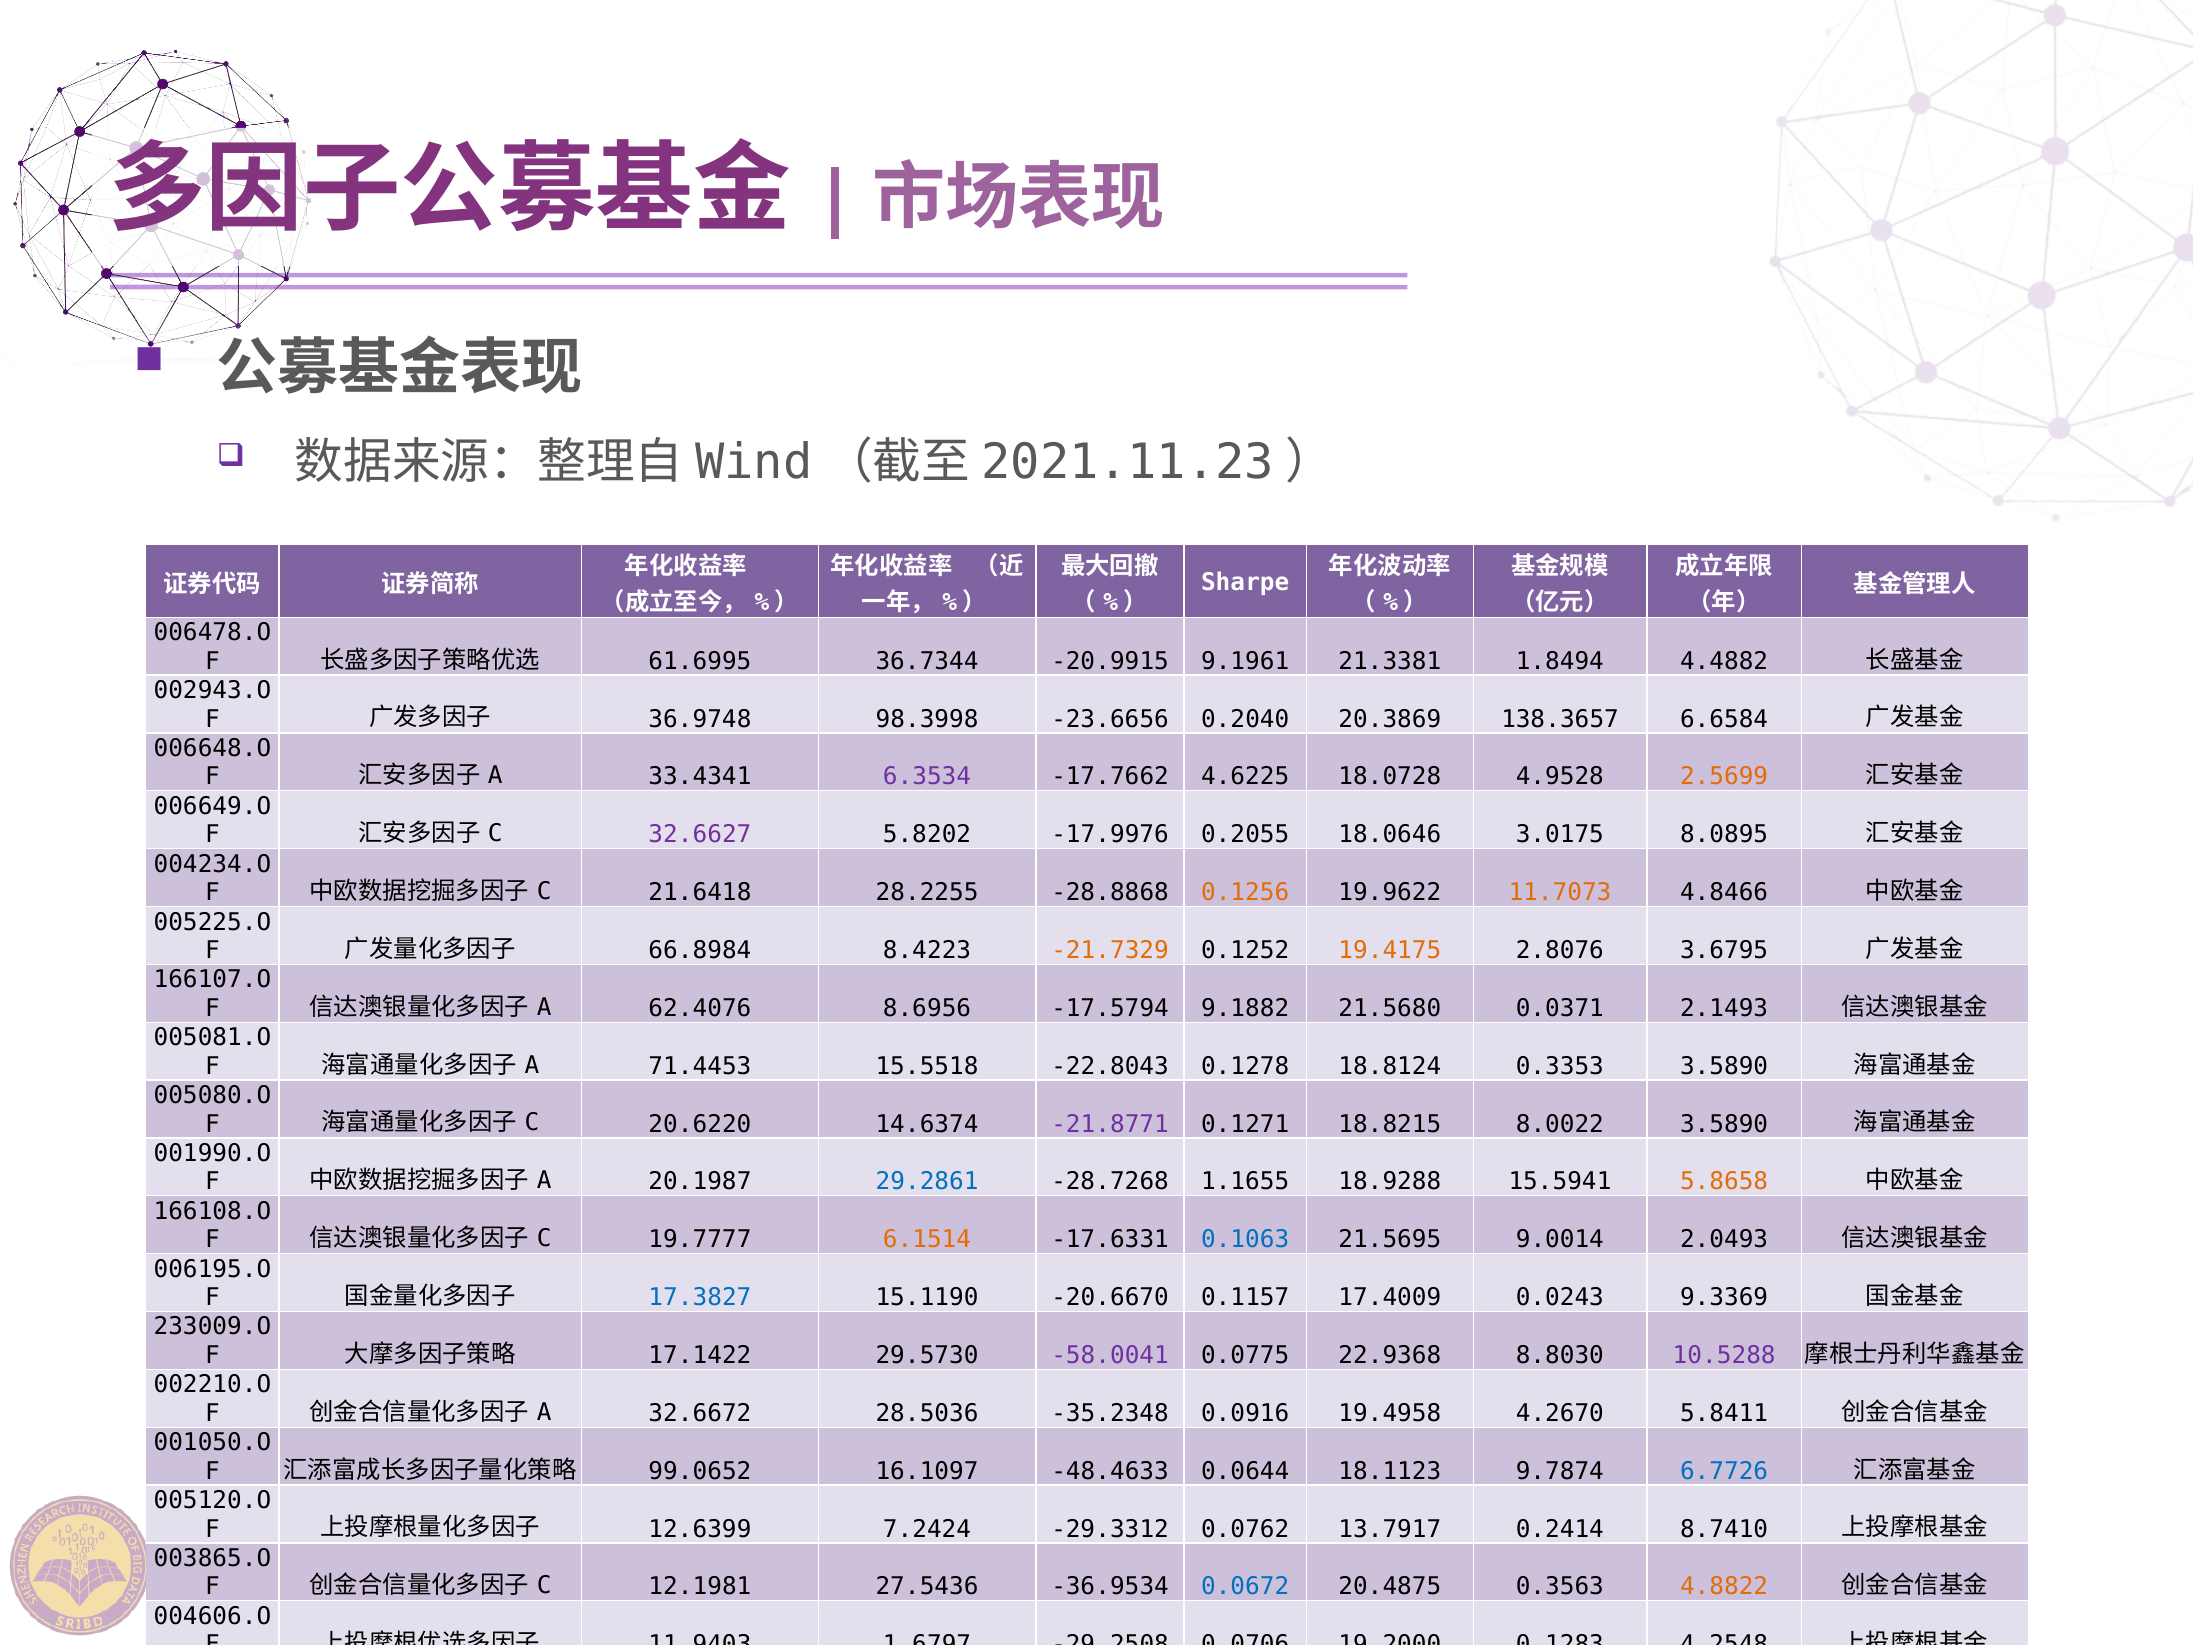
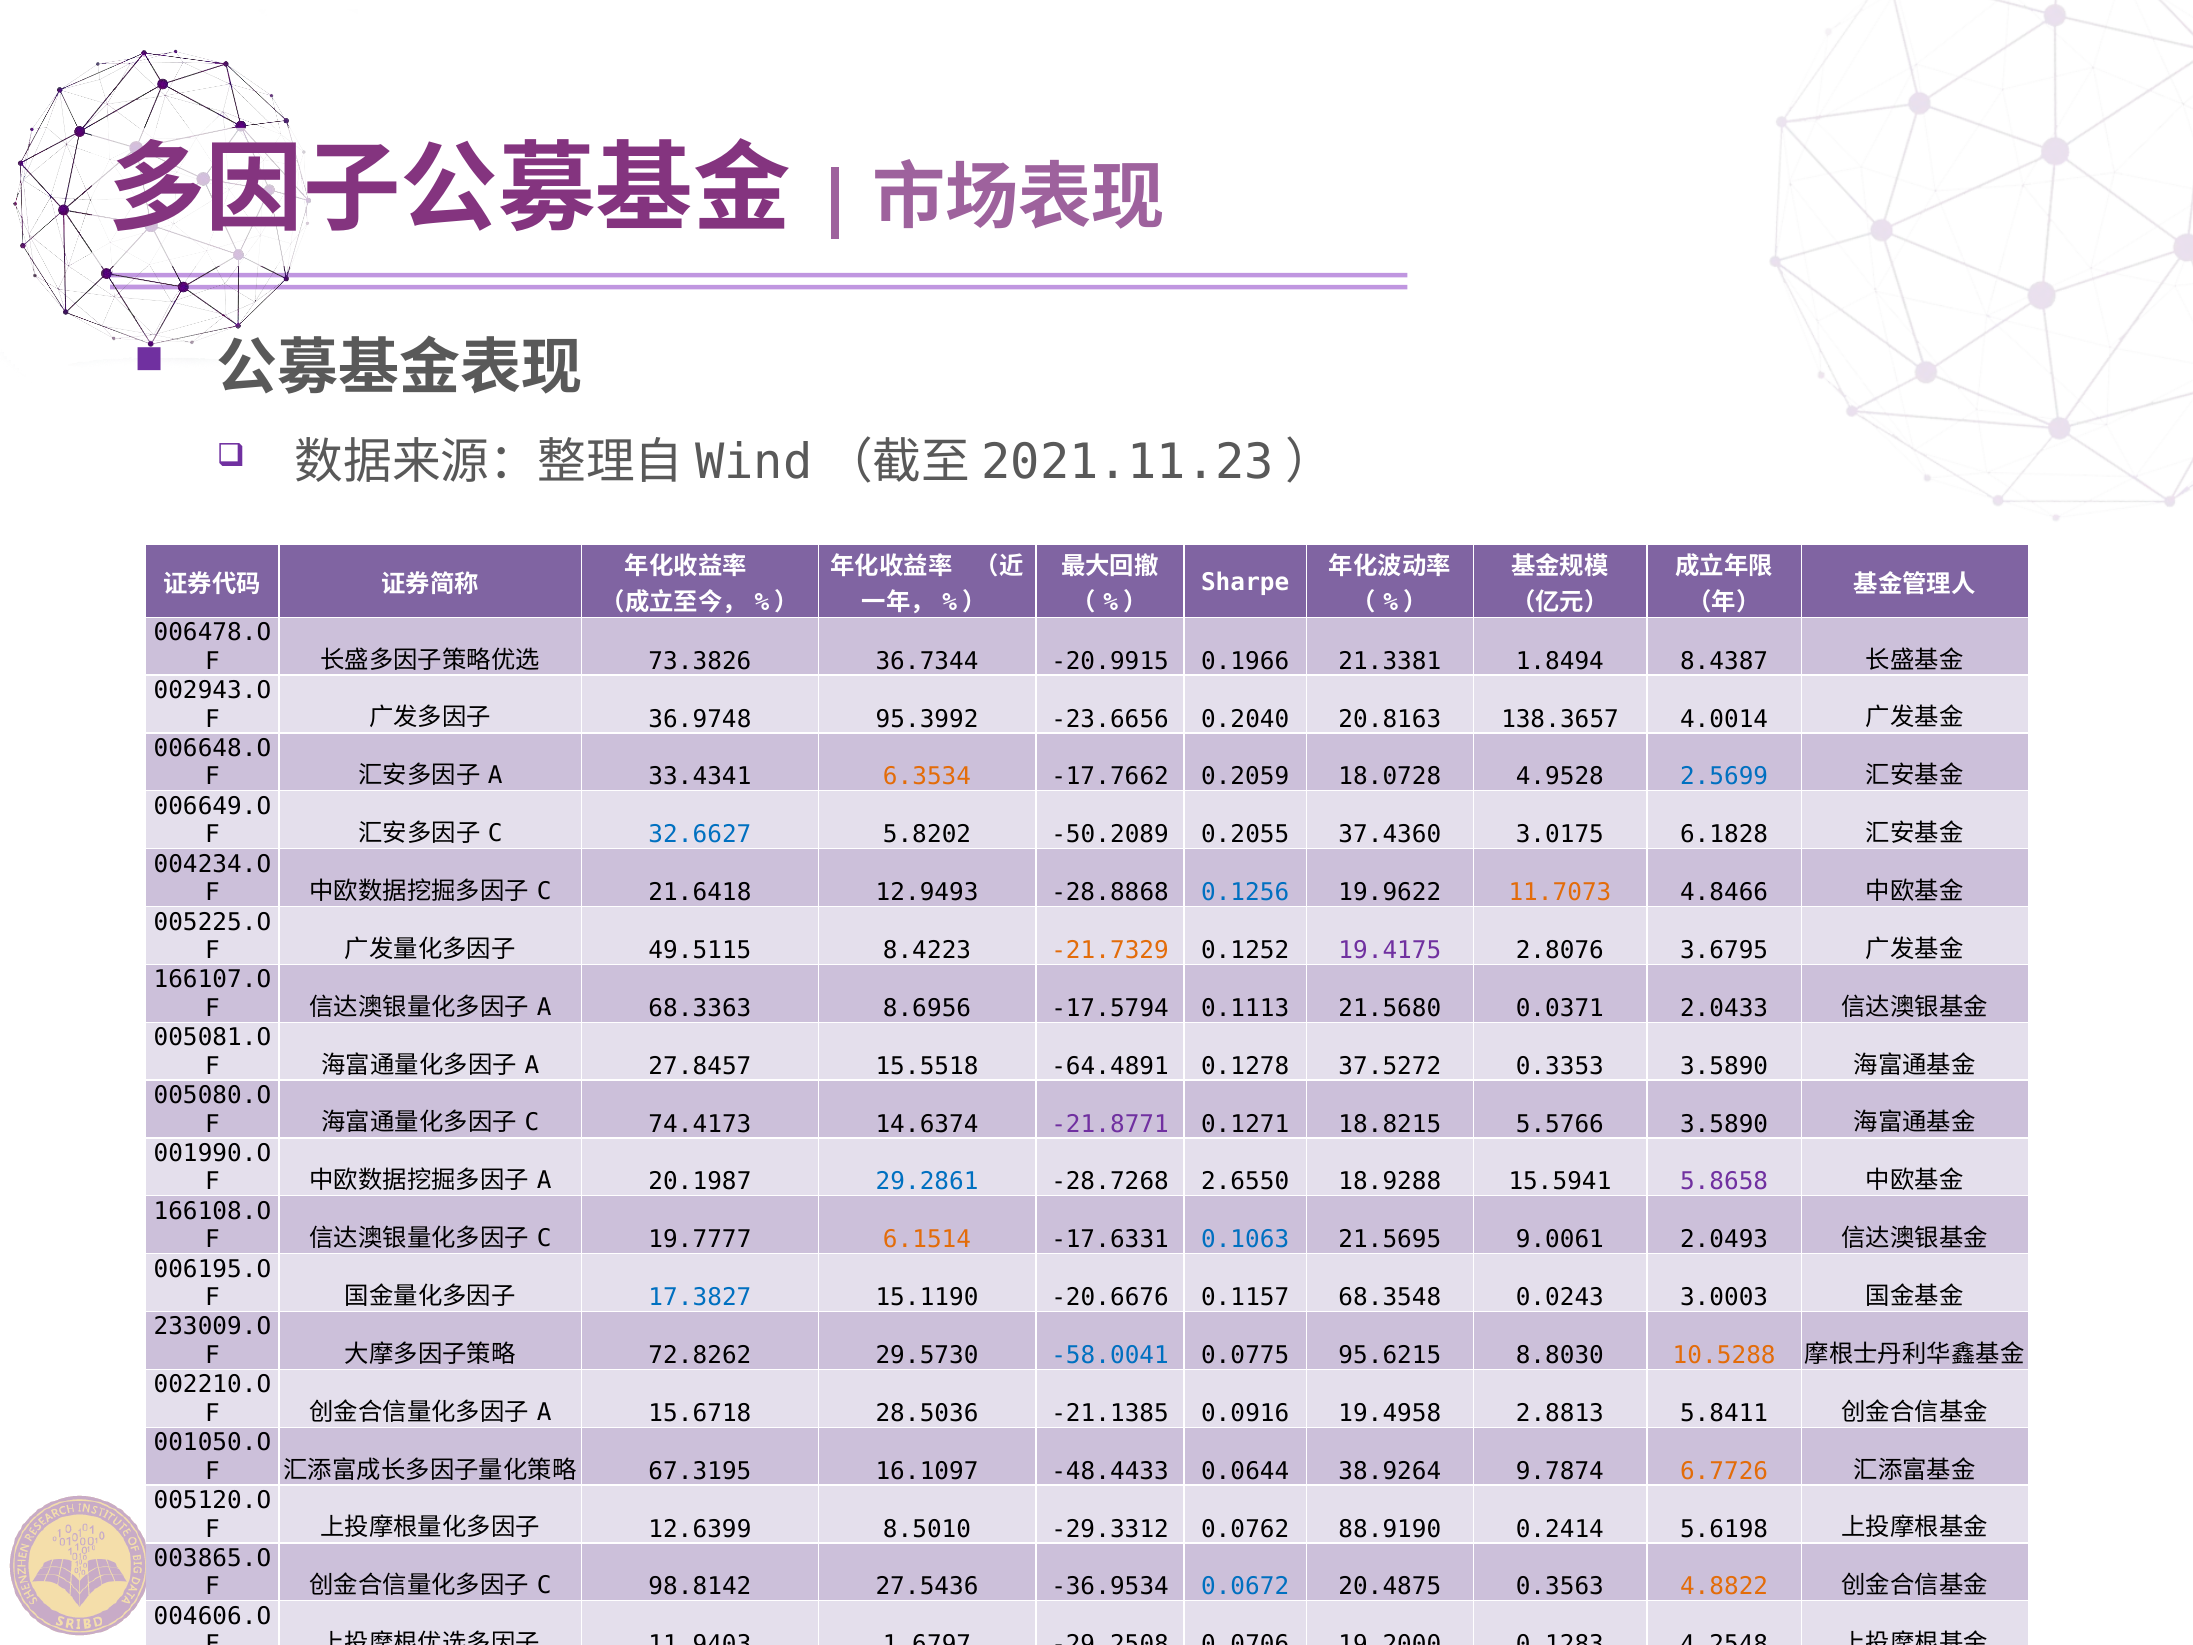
61.6995: 61.6995 -> 73.3826 (700, 661)
9.1961: 9.1961 -> 0.1966 (1245, 661)
4.4882: 4.4882 -> 8.4387 (1724, 661)
98.3998: 98.3998 -> 95.3992 (927, 719)
20.3869: 20.3869 -> 20.8163 (1390, 719)
6.6584: 6.6584 -> 4.0014 (1724, 719)
6.3534 colour: purple -> orange (927, 777)
4.6225: 4.6225 -> 0.2059 (1245, 777)
2.5699 colour: orange -> blue (1724, 777)
32.6627 colour: purple -> blue (700, 835)
-17.9976: -17.9976 -> -50.2089 (1110, 835)
18.0646: 18.0646 -> 37.4360 (1390, 835)
8.0895: 8.0895 -> 6.1828 (1724, 835)
28.2255: 28.2255 -> 12.9493 (927, 892)
0.1256 colour: orange -> blue (1245, 892)
66.8984: 66.8984 -> 49.5115 (700, 950)
19.4175 colour: orange -> purple (1390, 950)
62.4076: 62.4076 -> 68.3363 (700, 1008)
9.1882: 9.1882 -> 0.1113 (1245, 1008)
2.1493: 2.1493 -> 2.0433 (1724, 1008)
71.4453: 71.4453 -> 27.8457 (700, 1066)
-22.8043: -22.8043 -> -64.4891 (1110, 1066)
18.8124: 18.8124 -> 37.5272 (1390, 1066)
20.6220: 20.6220 -> 74.4173 (700, 1124)
8.0022: 8.0022 -> 5.5766 (1560, 1124)
1.1655: 1.1655 -> 2.6550 (1245, 1182)
5.8658 colour: orange -> purple (1724, 1182)
9.0014: 9.0014 -> 9.0061 (1560, 1240)
-20.6670: -20.6670 -> -20.6676 (1110, 1297)
17.4009: 17.4009 -> 68.3548 (1390, 1297)
9.3369: 9.3369 -> 3.0003 (1724, 1297)
17.1422: 17.1422 -> 72.8262 (700, 1355)
-58.0041 colour: purple -> blue (1110, 1355)
22.9368: 22.9368 -> 95.6215 (1390, 1355)
10.5288 colour: purple -> orange (1724, 1355)
32.6672: 32.6672 -> 15.6718 (700, 1413)
-35.2348: -35.2348 -> -21.1385 (1110, 1413)
4.2670: 4.2670 -> 2.8813 (1560, 1413)
99.0652: 99.0652 -> 67.3195 (700, 1471)
-48.4633: -48.4633 -> -48.4433 (1110, 1471)
18.1123: 18.1123 -> 38.9264 (1390, 1471)
6.7726 colour: blue -> orange (1724, 1471)
7.2424: 7.2424 -> 8.5010 (927, 1529)
13.7917: 13.7917 -> 88.9190 (1390, 1529)
8.7410: 8.7410 -> 5.6198 (1724, 1529)
12.1981: 12.1981 -> 98.8142 (700, 1587)
